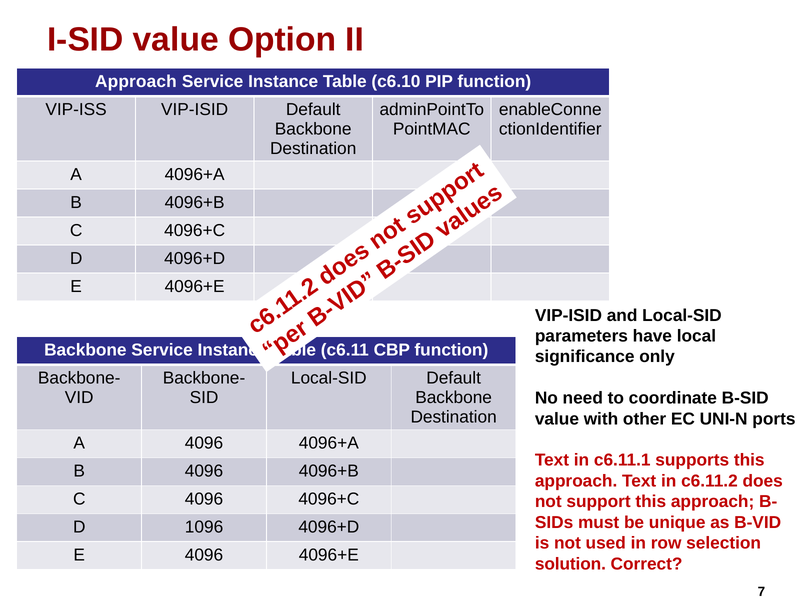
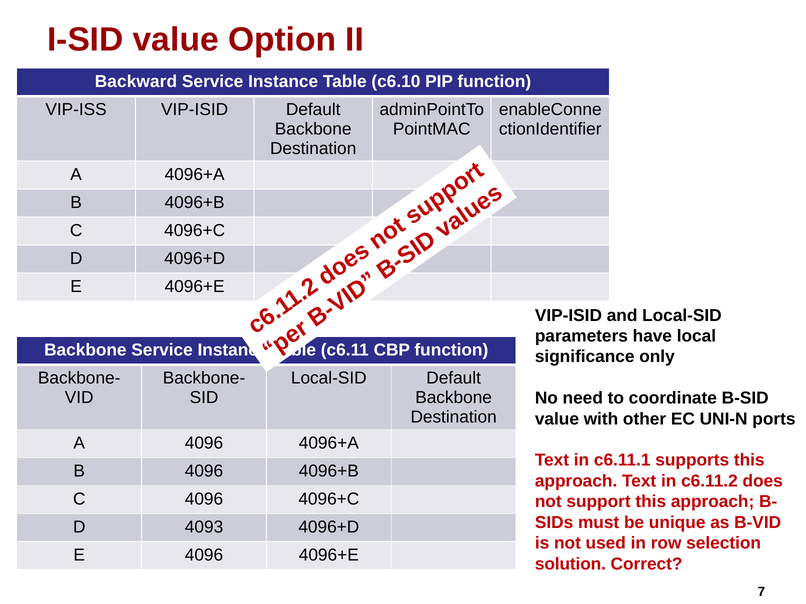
Approach: Approach -> Backward (136, 82)
1096: 1096 -> 4093 (204, 527)
